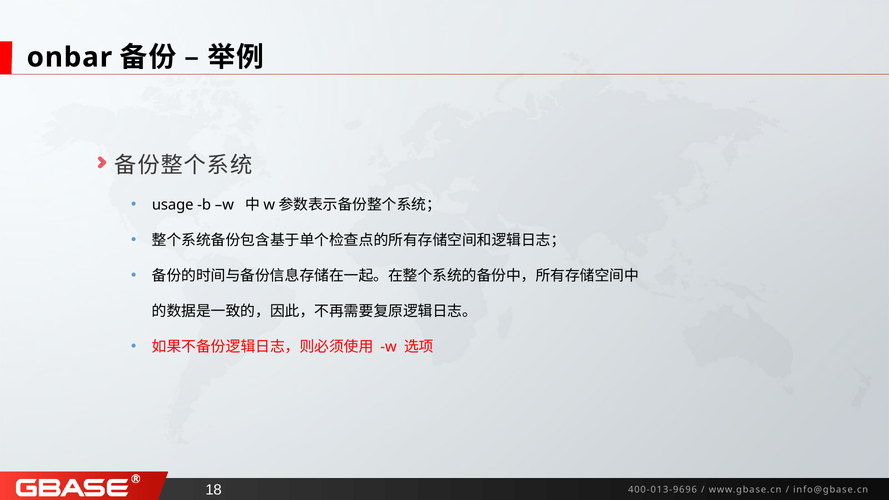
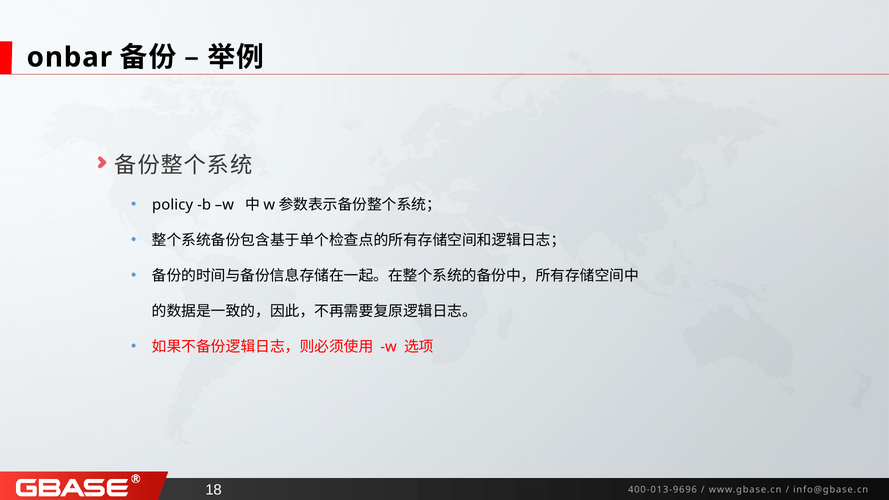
usage: usage -> policy (173, 205)
